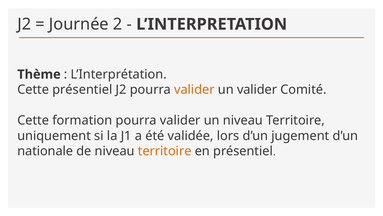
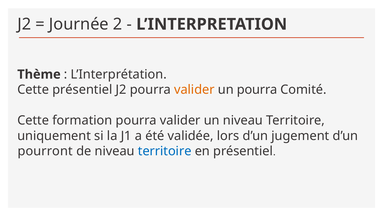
un valider: valider -> pourra (257, 90)
nationale: nationale -> pourront (45, 151)
territoire colour: orange -> blue (165, 151)
